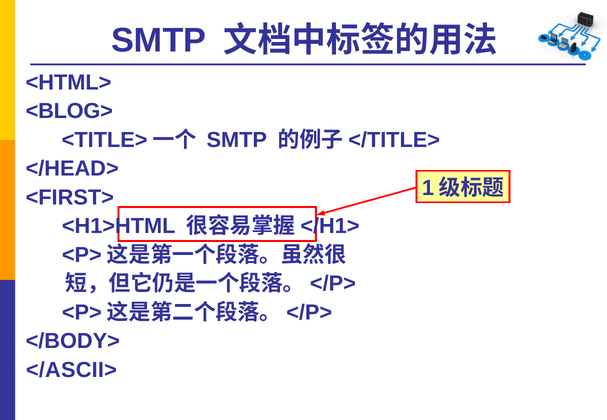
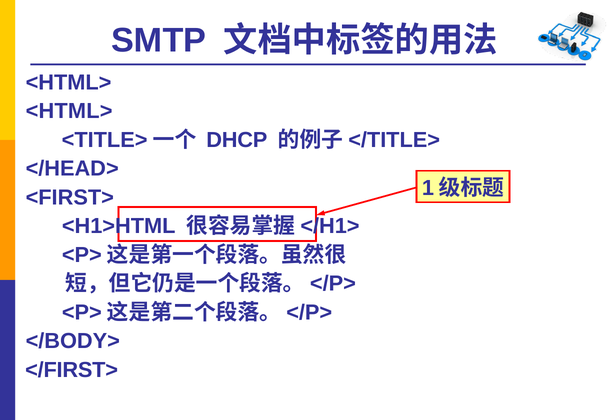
<BLOG>: <BLOG> -> <HTML> (69, 111)
SMTP: SMTP -> DHCP (237, 140)
</ASCII>: </ASCII> -> </FIRST> (72, 370)
